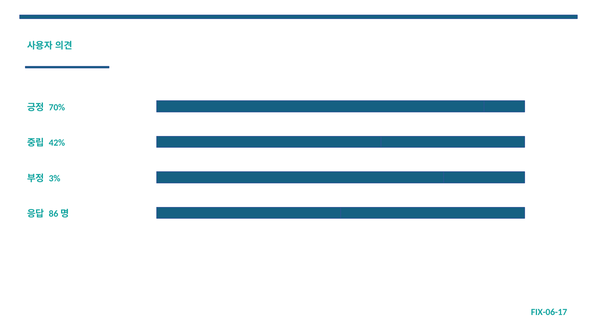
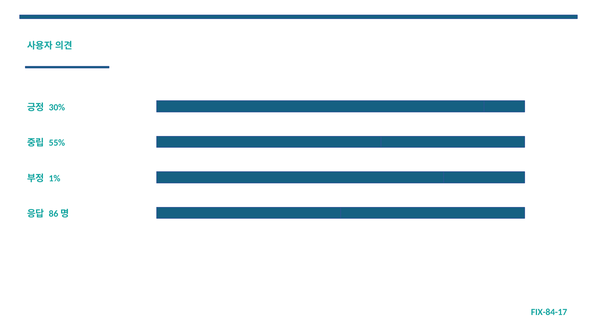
70%: 70% -> 30% (57, 107)
42%: 42% -> 55% (57, 143)
3%: 3% -> 1% (55, 178)
FIX-06-17: FIX-06-17 -> FIX-84-17 (549, 312)
